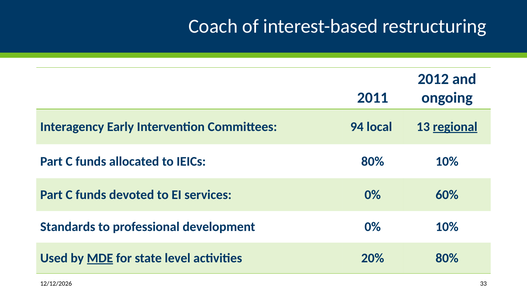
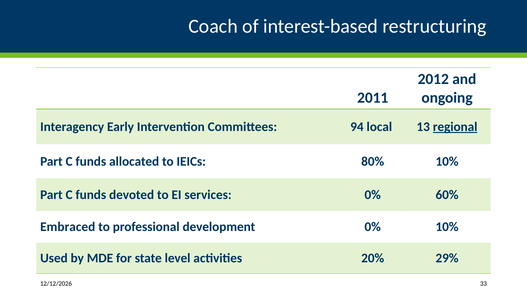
Standards: Standards -> Embraced (68, 226)
MDE underline: present -> none (100, 258)
20% 80%: 80% -> 29% (447, 258)
